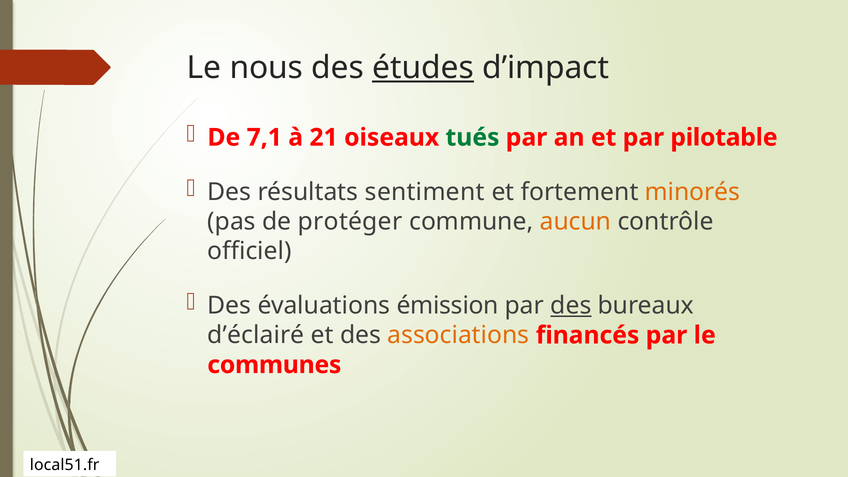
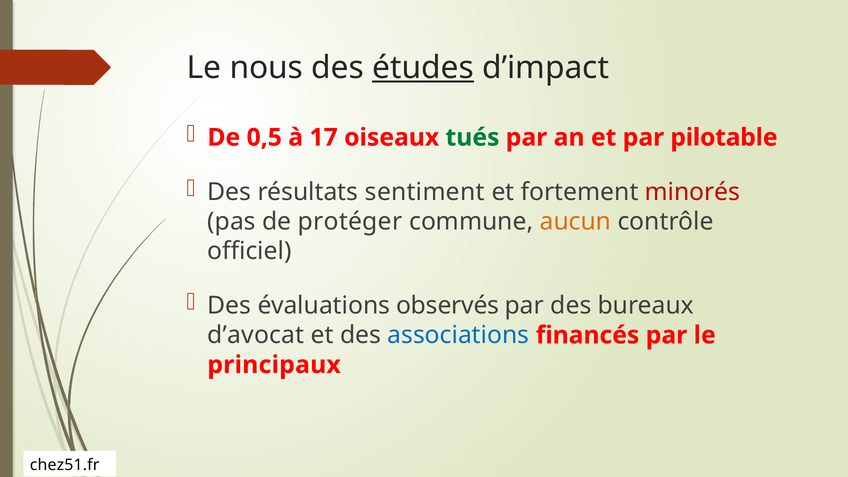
7,1: 7,1 -> 0,5 (264, 137)
21: 21 -> 17 (324, 137)
minorés colour: orange -> red (693, 192)
émission: émission -> observés (448, 306)
des underline: present -> none (571, 306)
d’éclairé: d’éclairé -> d’avocat (256, 335)
associations colour: orange -> blue (458, 335)
communes: communes -> principaux (274, 365)
local51.fr: local51.fr -> chez51.fr (65, 465)
